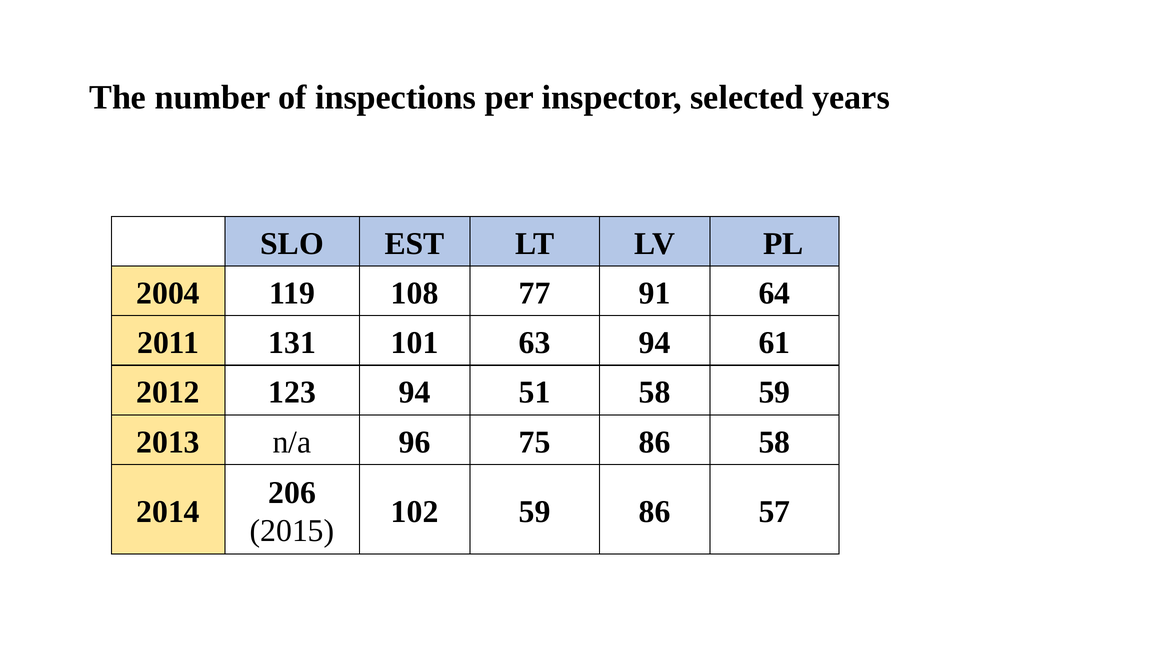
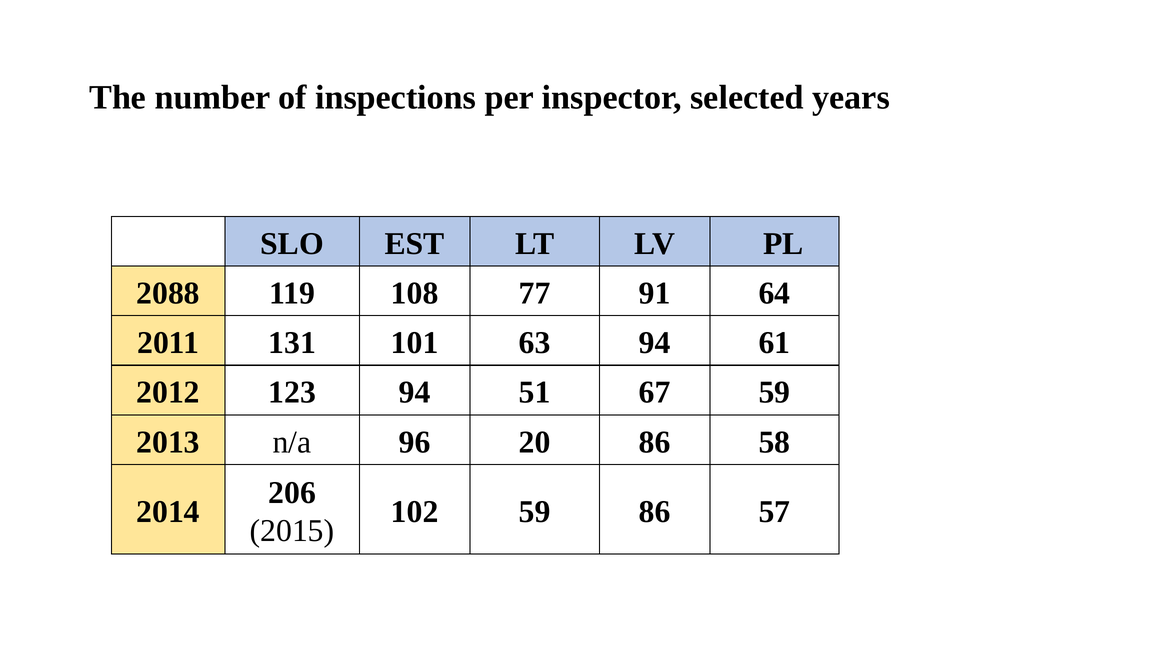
2004: 2004 -> 2088 (168, 293)
51 58: 58 -> 67 (655, 393)
75: 75 -> 20 (535, 442)
